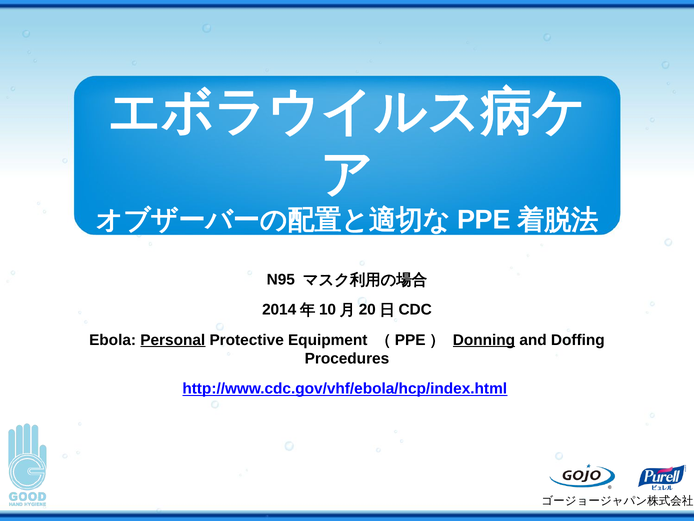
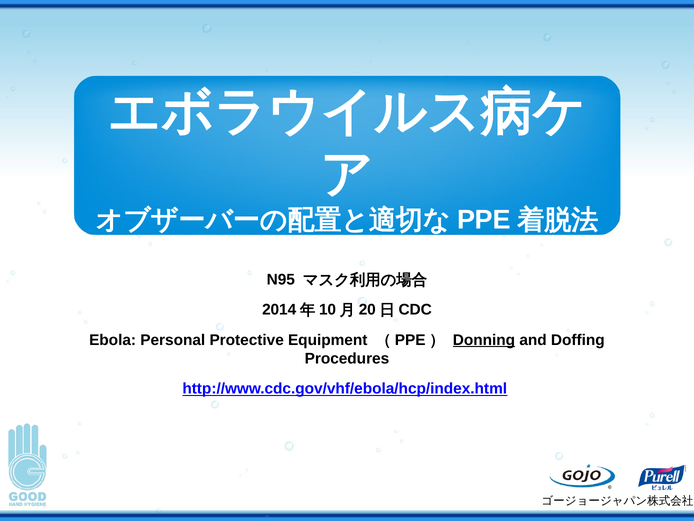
Personal underline: present -> none (173, 340)
